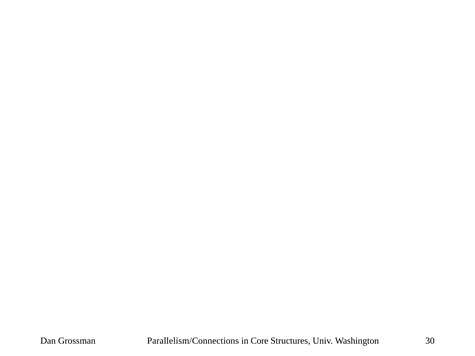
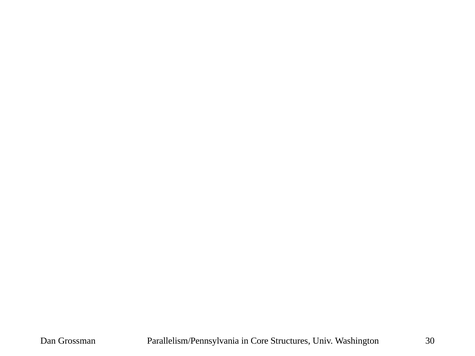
Parallelism/Connections: Parallelism/Connections -> Parallelism/Pennsylvania (193, 341)
